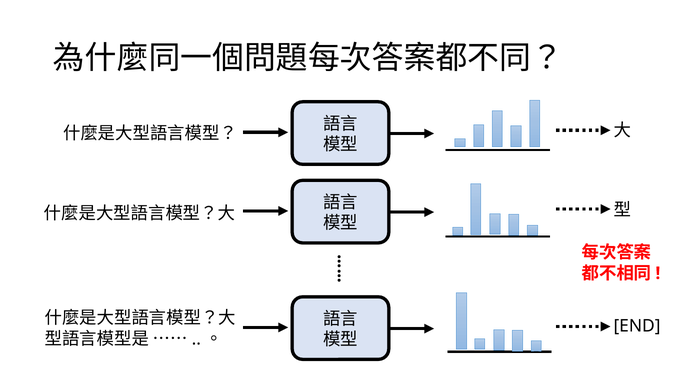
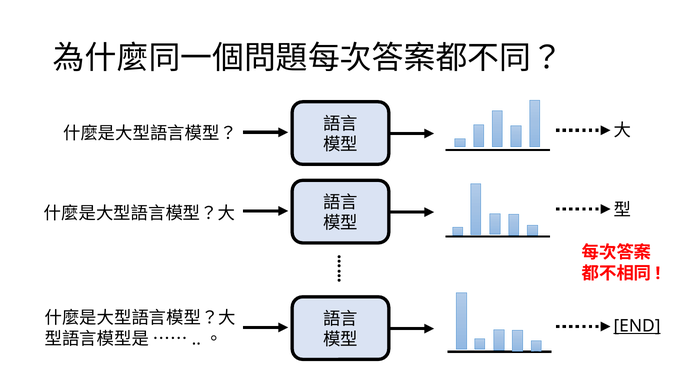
END underline: none -> present (637, 326)
